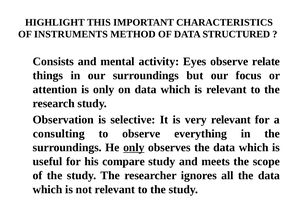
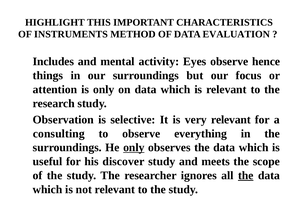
STRUCTURED: STRUCTURED -> EVALUATION (236, 34)
Consists: Consists -> Includes (53, 61)
relate: relate -> hence (266, 61)
compare: compare -> discover (123, 161)
the underline: none -> present (246, 175)
